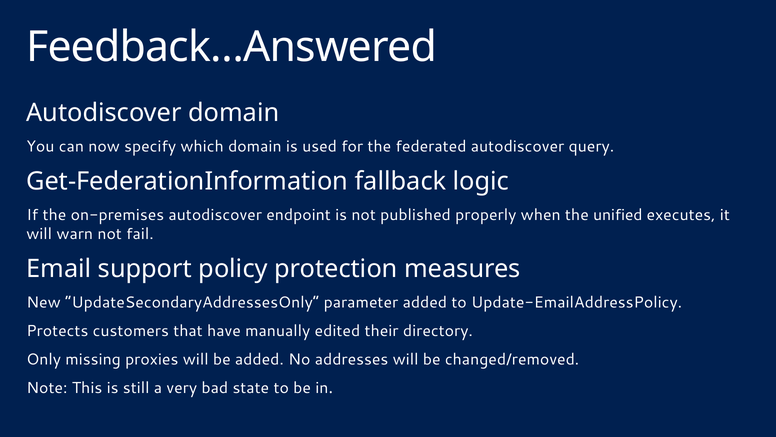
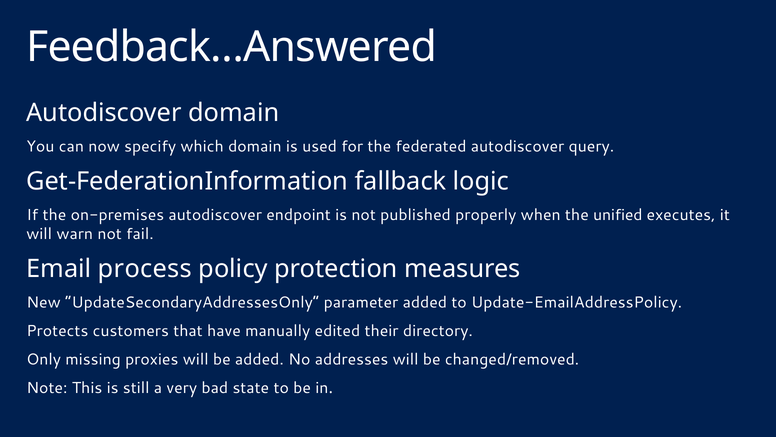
support: support -> process (145, 269)
